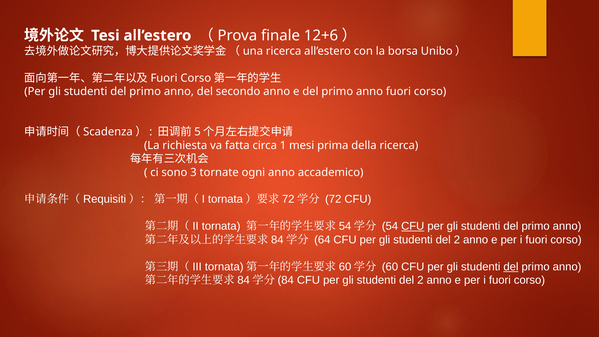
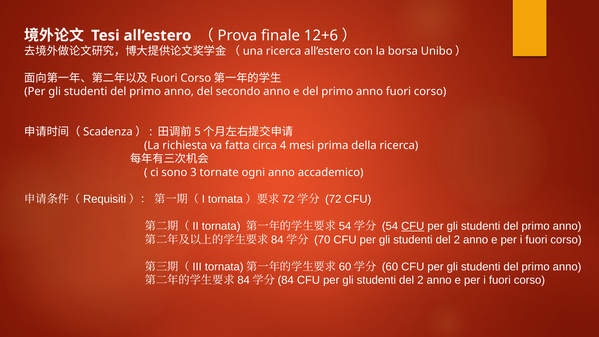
1: 1 -> 4 (283, 145)
64: 64 -> 70 (322, 240)
del underline: present -> none (511, 267)
